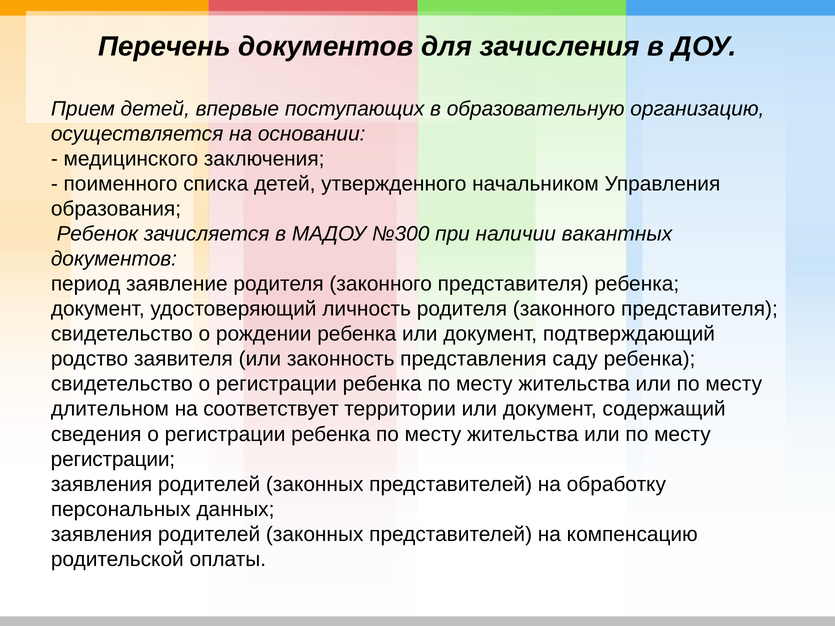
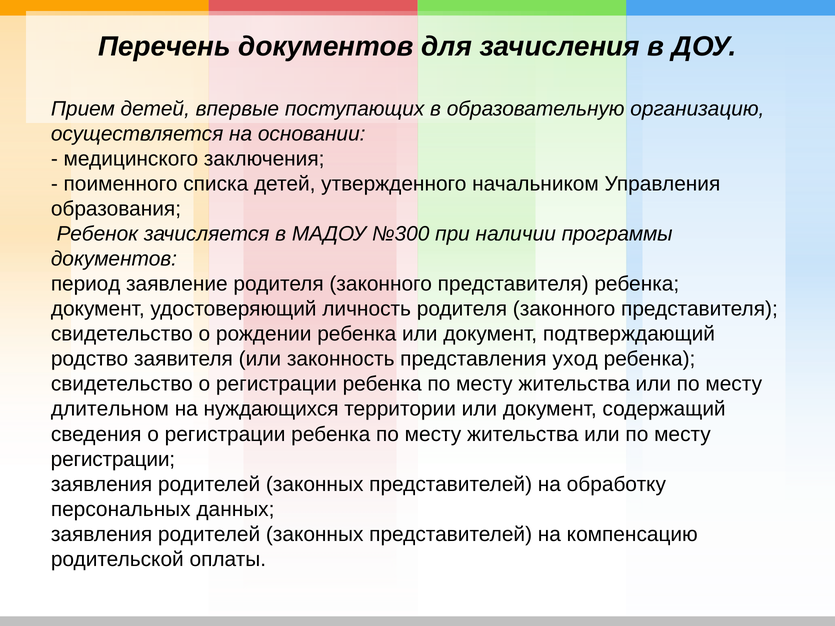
вакантных: вакантных -> программы (617, 234)
саду: саду -> уход (575, 359)
соответствует: соответствует -> нуждающихся (271, 409)
